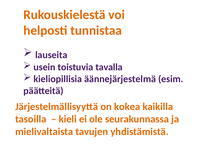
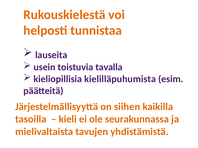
äännejärjestelmä: äännejärjestelmä -> kielilläpuhumista (120, 79)
kokea: kokea -> siihen (127, 107)
